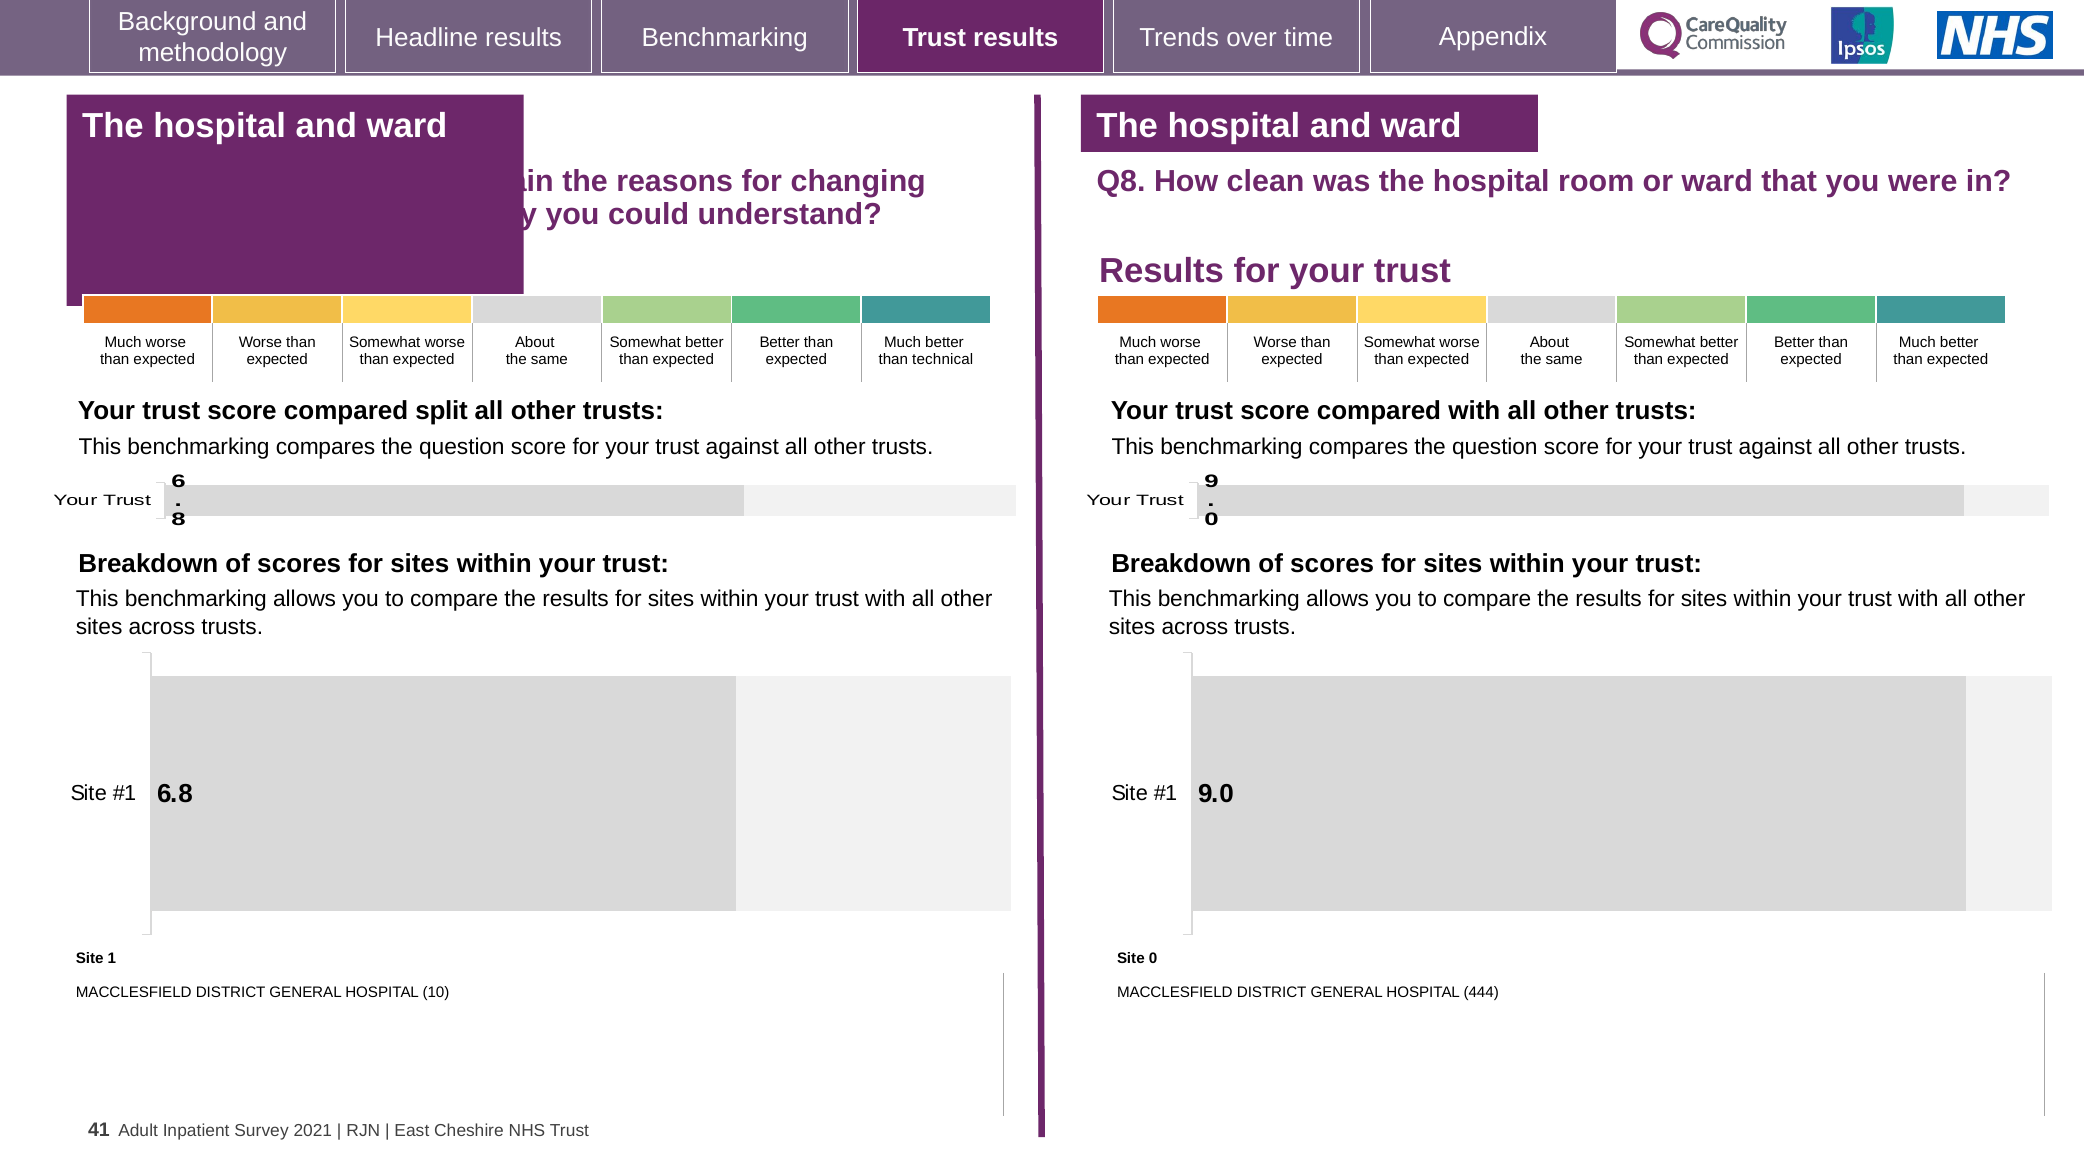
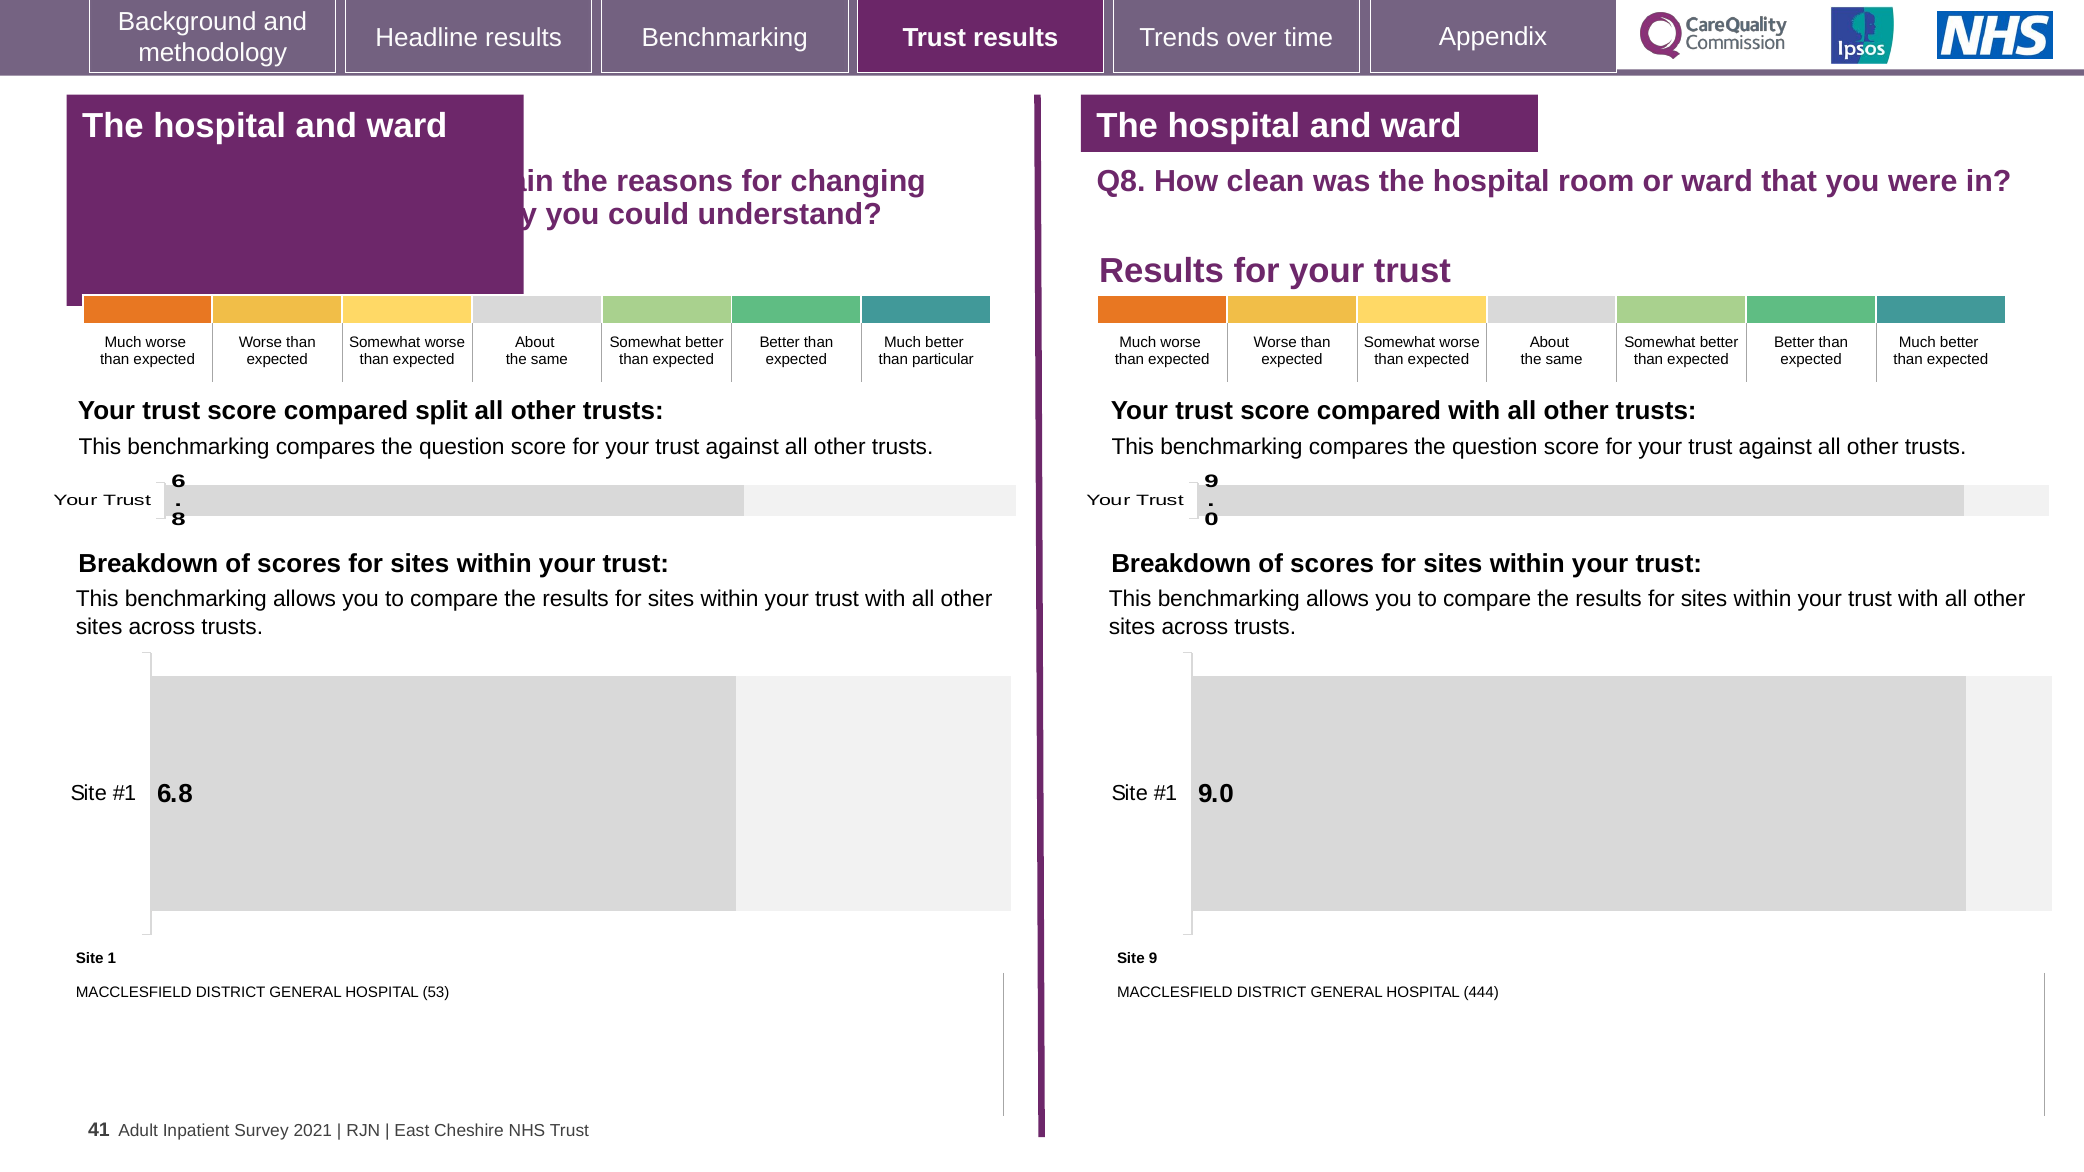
technical: technical -> particular (943, 359)
Site 0: 0 -> 9 (1153, 959)
10: 10 -> 53 (436, 992)
